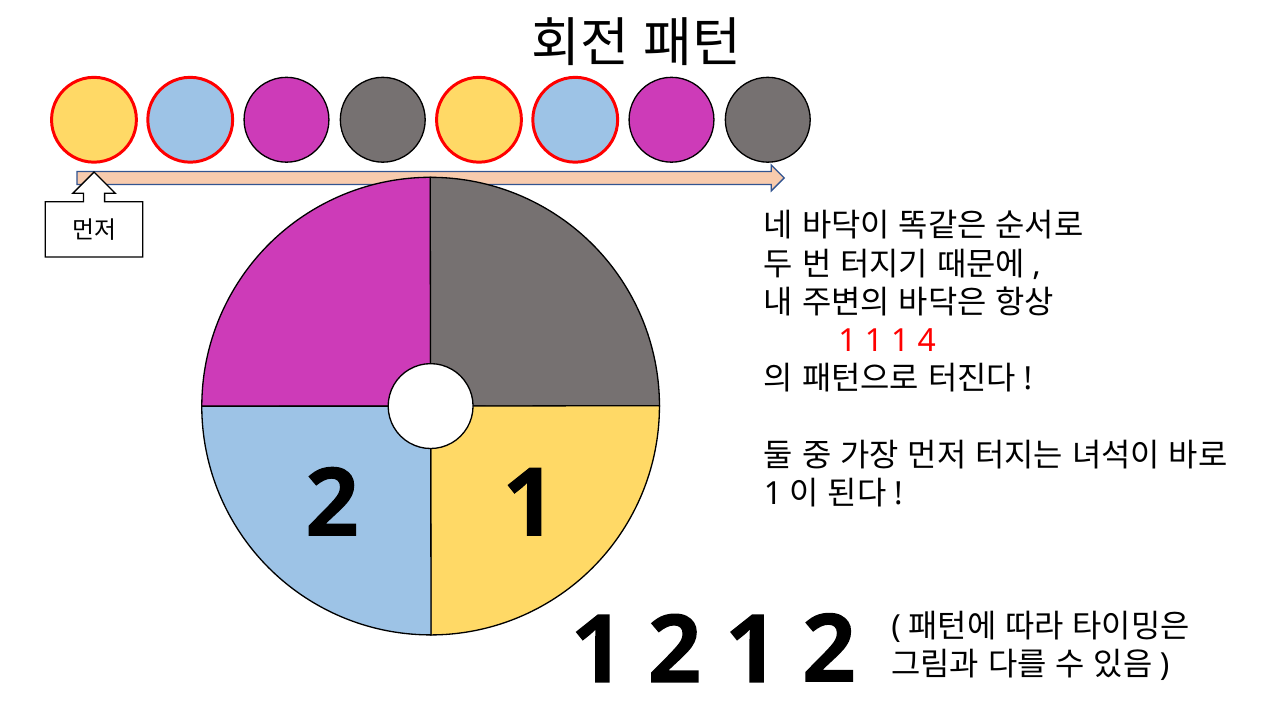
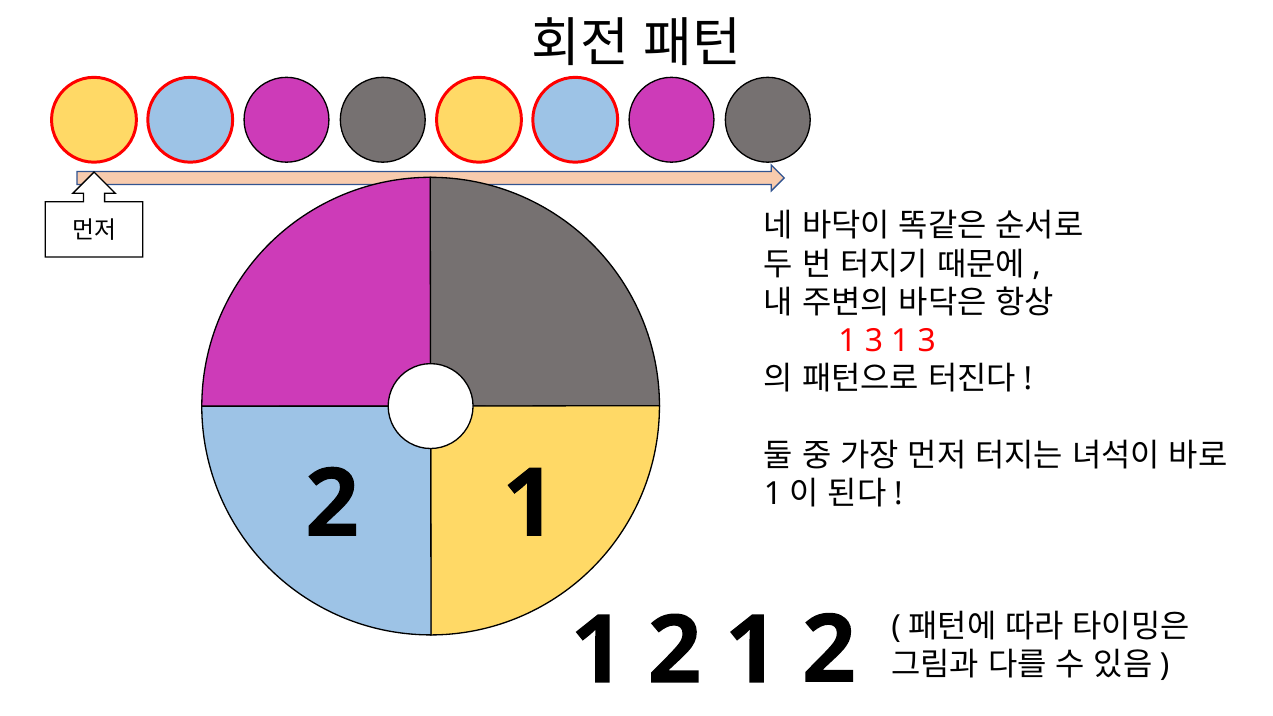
1: 1 -> 3 (874, 341)
4: 4 -> 3 (927, 341)
